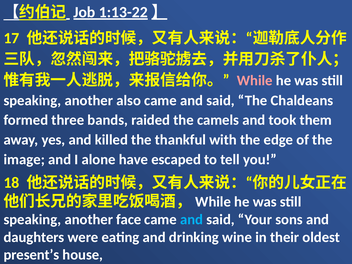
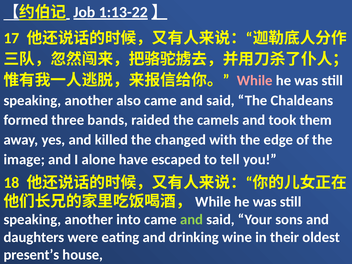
thankful: thankful -> changed (180, 140)
face: face -> into (129, 220)
and colour: light blue -> light green (192, 220)
